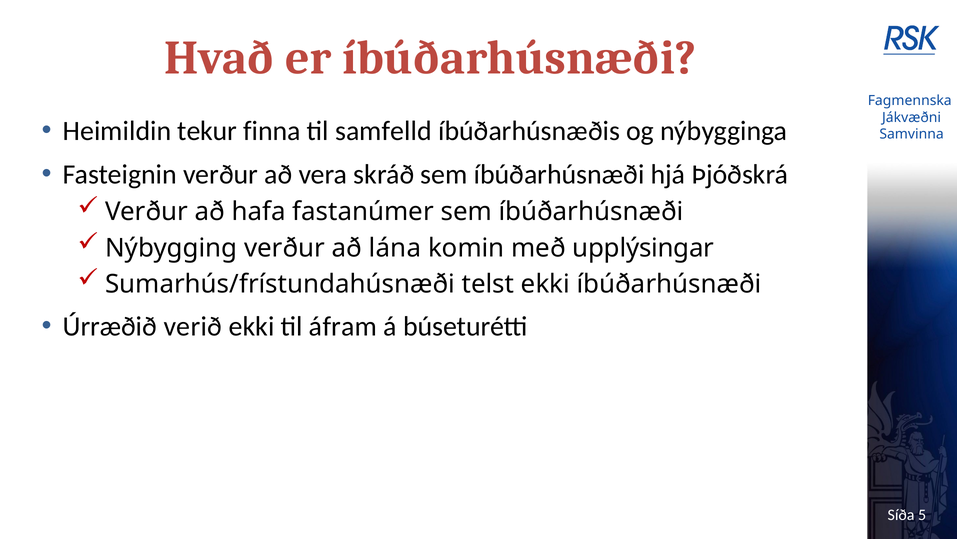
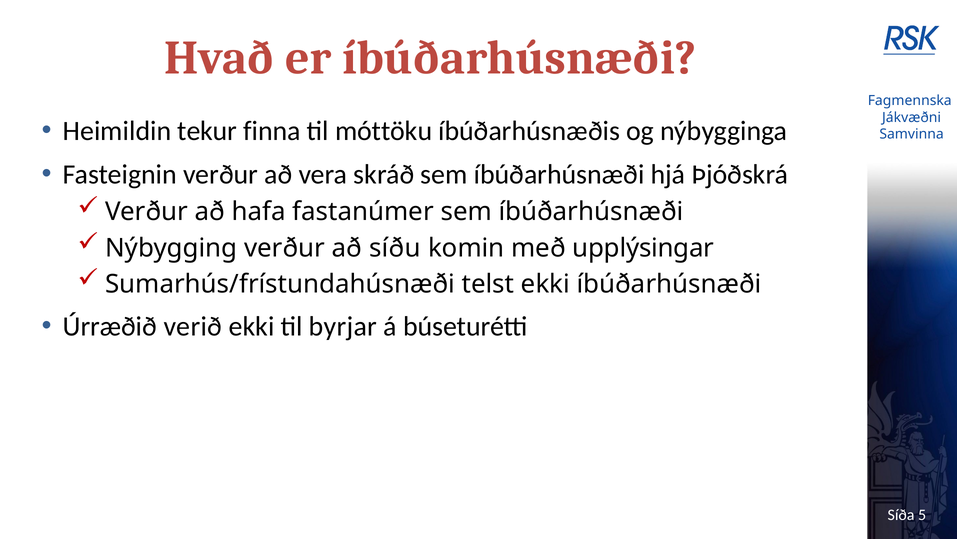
samfelld: samfelld -> móttöku (384, 131)
lána: lána -> síðu (395, 248)
áfram: áfram -> byrjar (343, 326)
